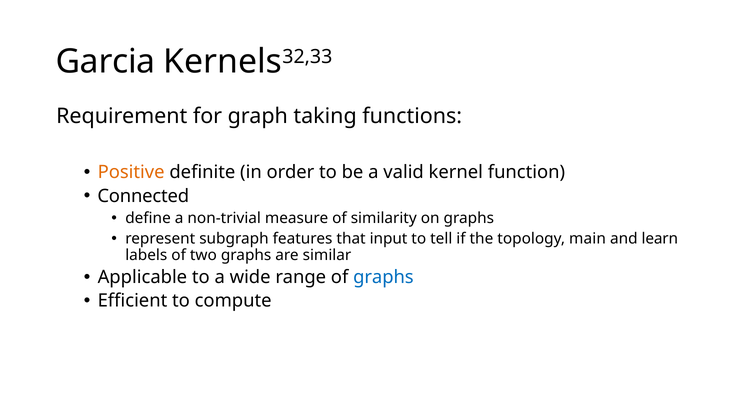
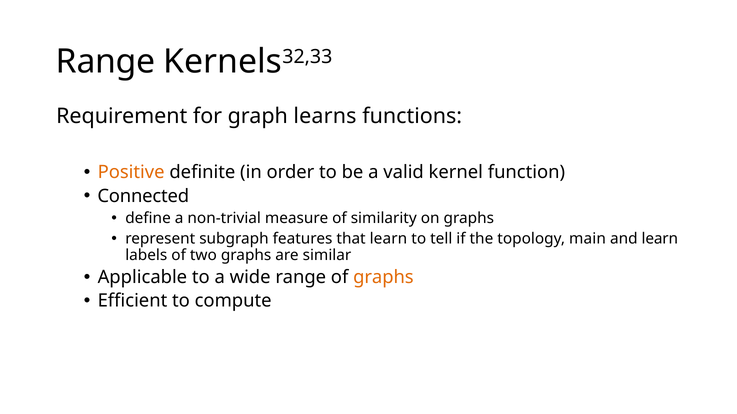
Garcia: Garcia -> Range (106, 62)
taking: taking -> learns (325, 116)
that input: input -> learn (388, 239)
graphs colour: blue -> orange (383, 278)
